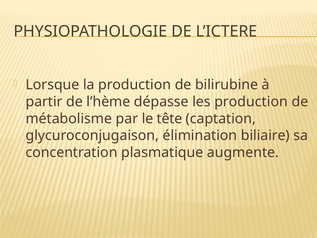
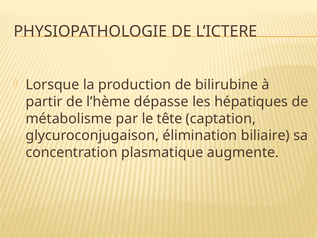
les production: production -> hépatiques (251, 102)
